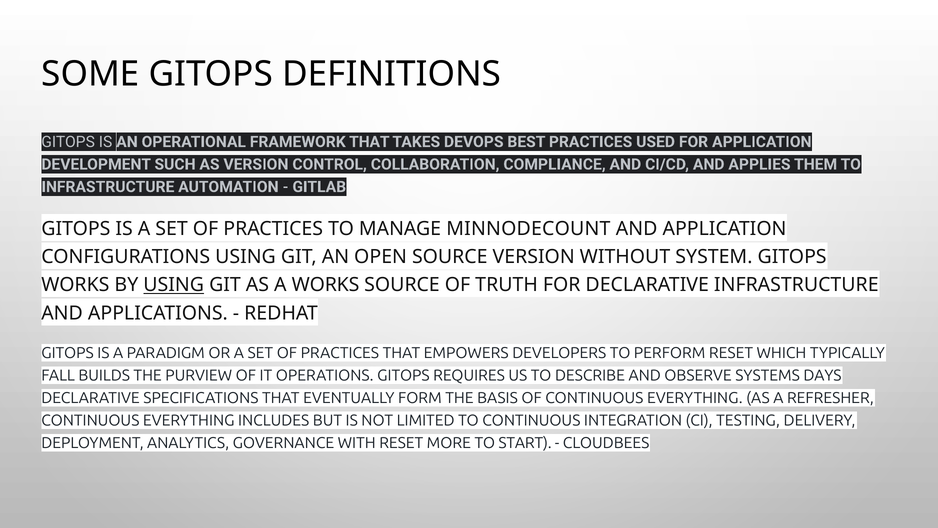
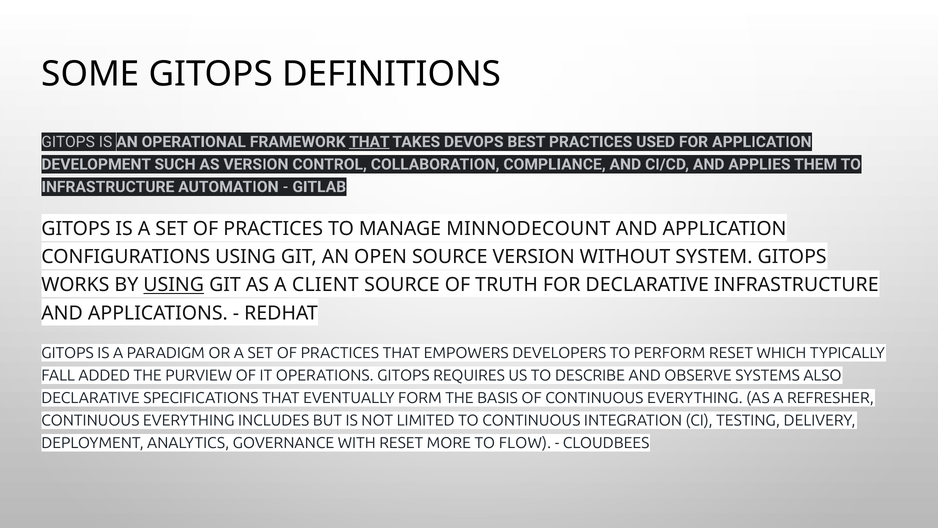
THAT underline: none -> present (369, 142)
A WORKS: WORKS -> CLIENT (325, 285)
BUILDS: BUILDS -> ADDED (104, 376)
DAYS: DAYS -> ALSO (822, 376)
START: START -> FLOW (525, 443)
